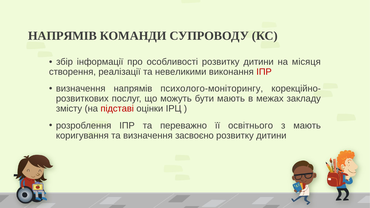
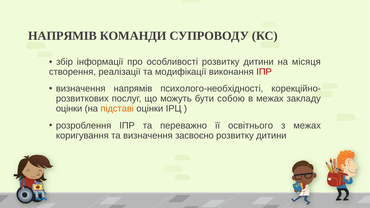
невеликими: невеликими -> модифікації (181, 72)
психолого-моніторингу: психолого-моніторингу -> психолого-необхідності (212, 89)
бути мають: мають -> собою (231, 99)
змісту: змісту -> оцінки (69, 109)
підставі colour: red -> orange (117, 109)
з мають: мають -> межах (307, 126)
